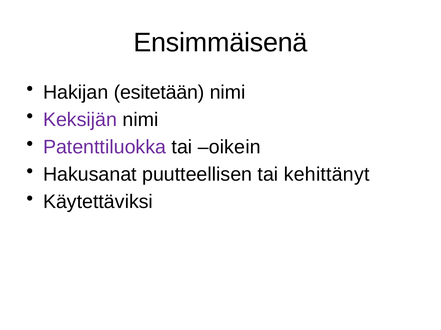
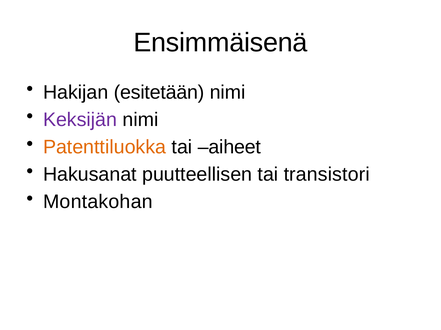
Patenttiluokka colour: purple -> orange (105, 147)
oikein: oikein -> aiheet (229, 147)
kehittänyt: kehittänyt -> transistori (327, 175)
Käytettäviksi: Käytettäviksi -> Montakohan (98, 202)
